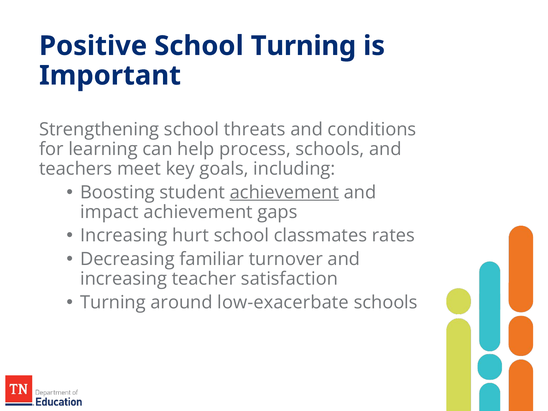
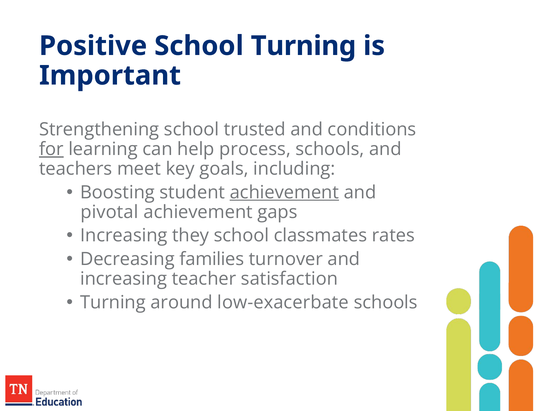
threats: threats -> trusted (255, 129)
for underline: none -> present (51, 149)
impact: impact -> pivotal (109, 212)
hurt: hurt -> they (191, 236)
familiar: familiar -> families (212, 259)
